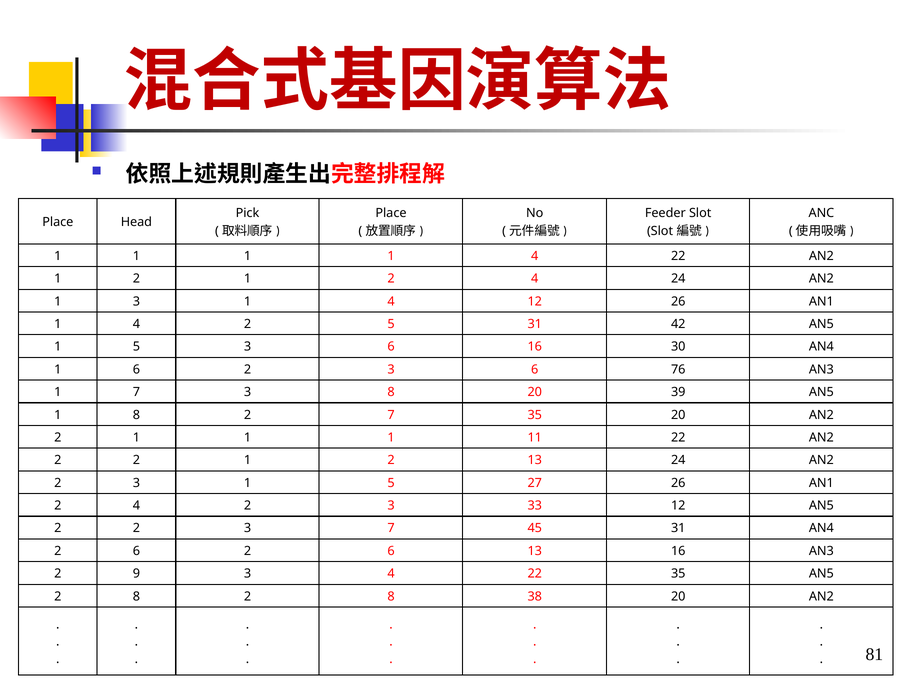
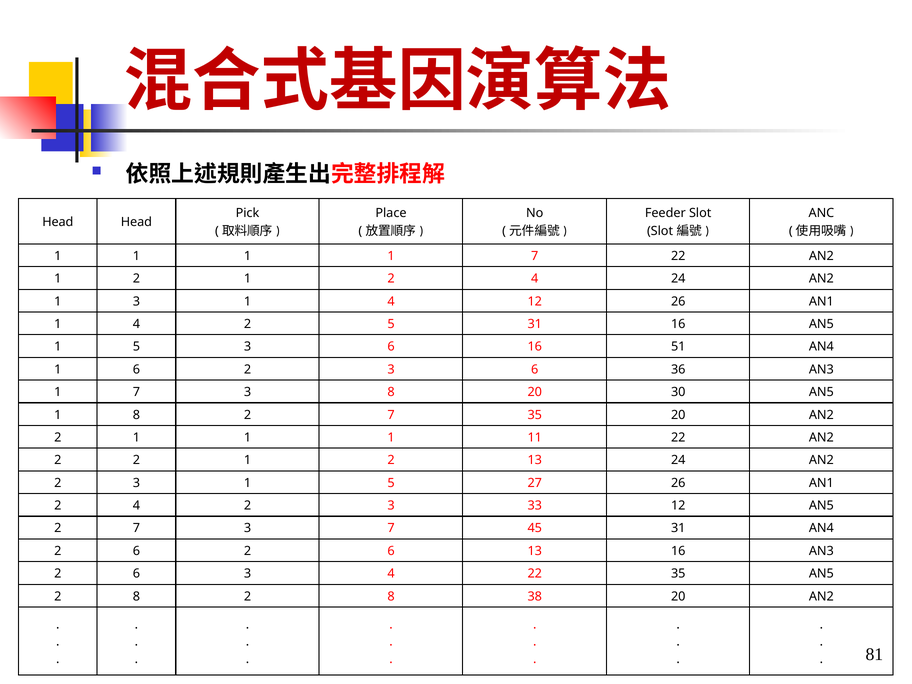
Place: Place -> Head (58, 222)
1 1 4: 4 -> 7 (535, 256)
31 42: 42 -> 16 (678, 324)
30: 30 -> 51 (678, 347)
76: 76 -> 36 (678, 369)
39: 39 -> 30 (678, 392)
2: 2 -> 7 (136, 528)
9: 9 -> 6 (136, 574)
